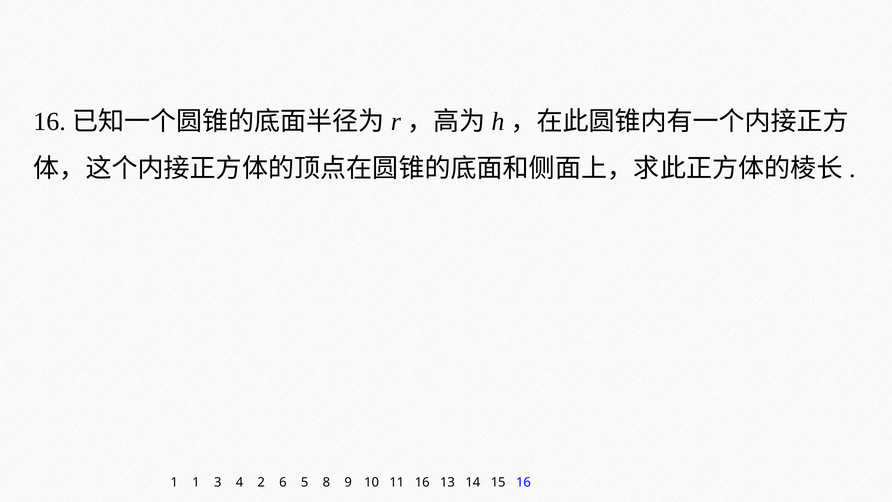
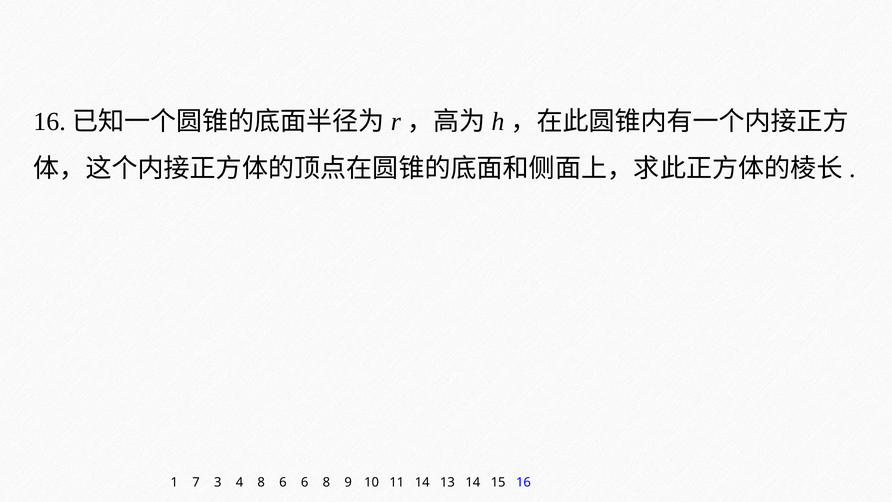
1 1: 1 -> 7 (196, 482)
4 2: 2 -> 8 (261, 482)
6 5: 5 -> 6 (305, 482)
11 16: 16 -> 14 (422, 482)
